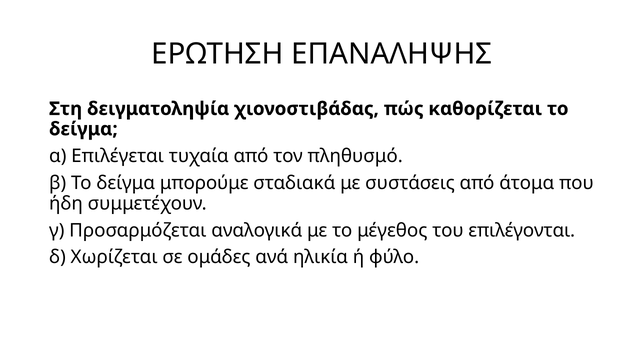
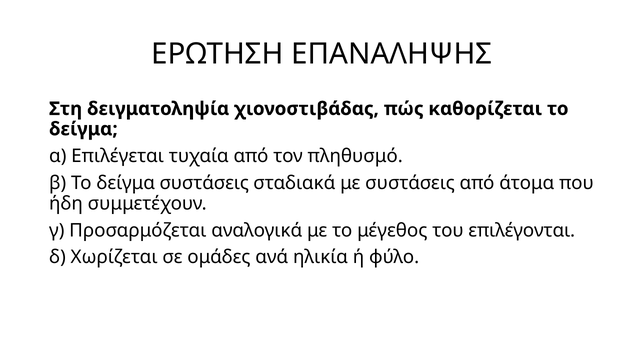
δείγμα μπορούμε: μπορούμε -> συστάσεις (204, 183)
